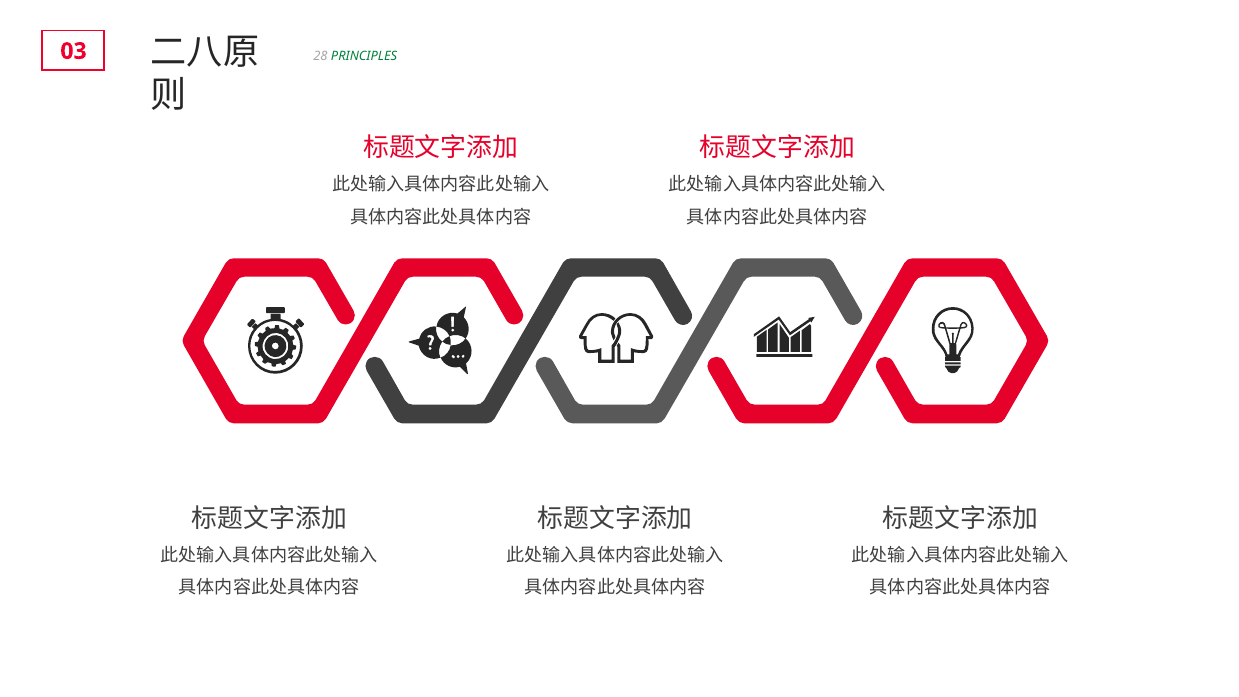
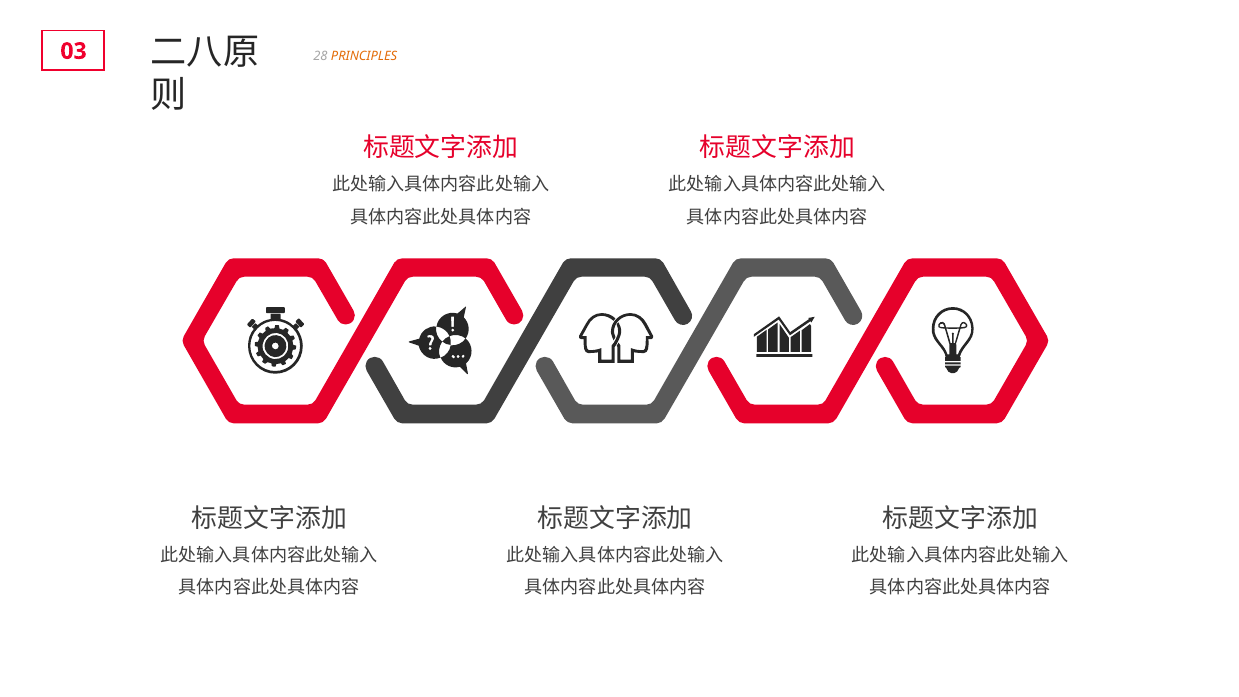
PRINCIPLES colour: green -> orange (364, 56)
